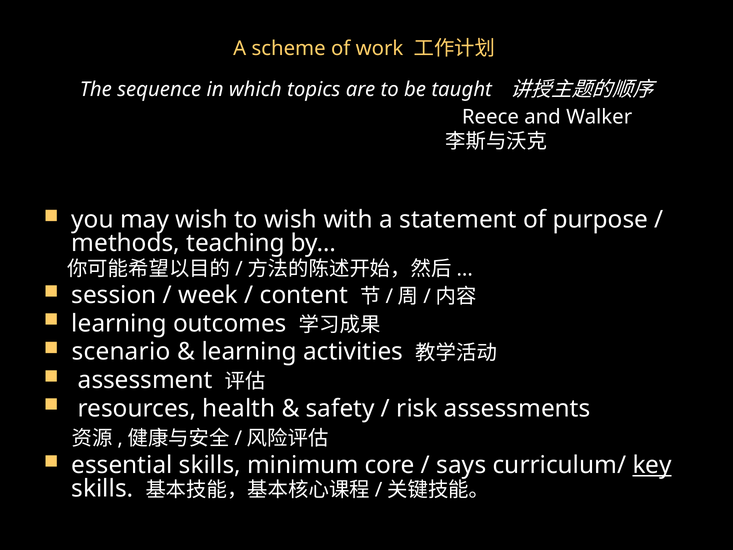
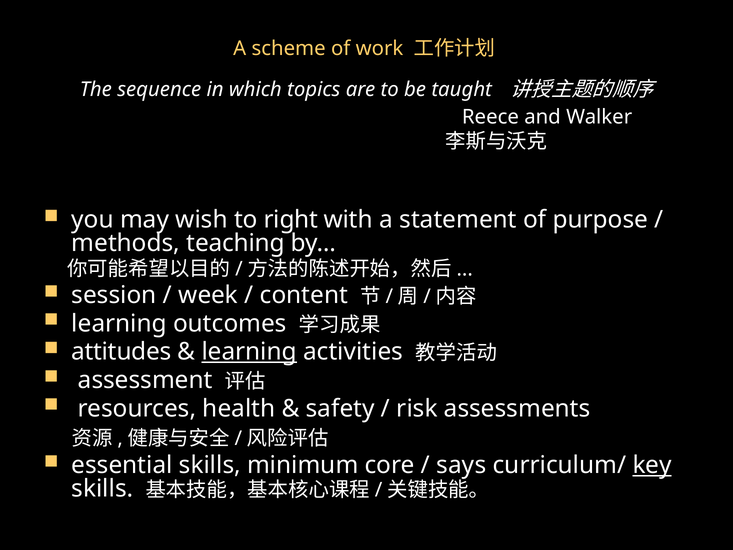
to wish: wish -> right (291, 220)
scenario: scenario -> attitudes (121, 352)
learning underline: none -> present (249, 352)
